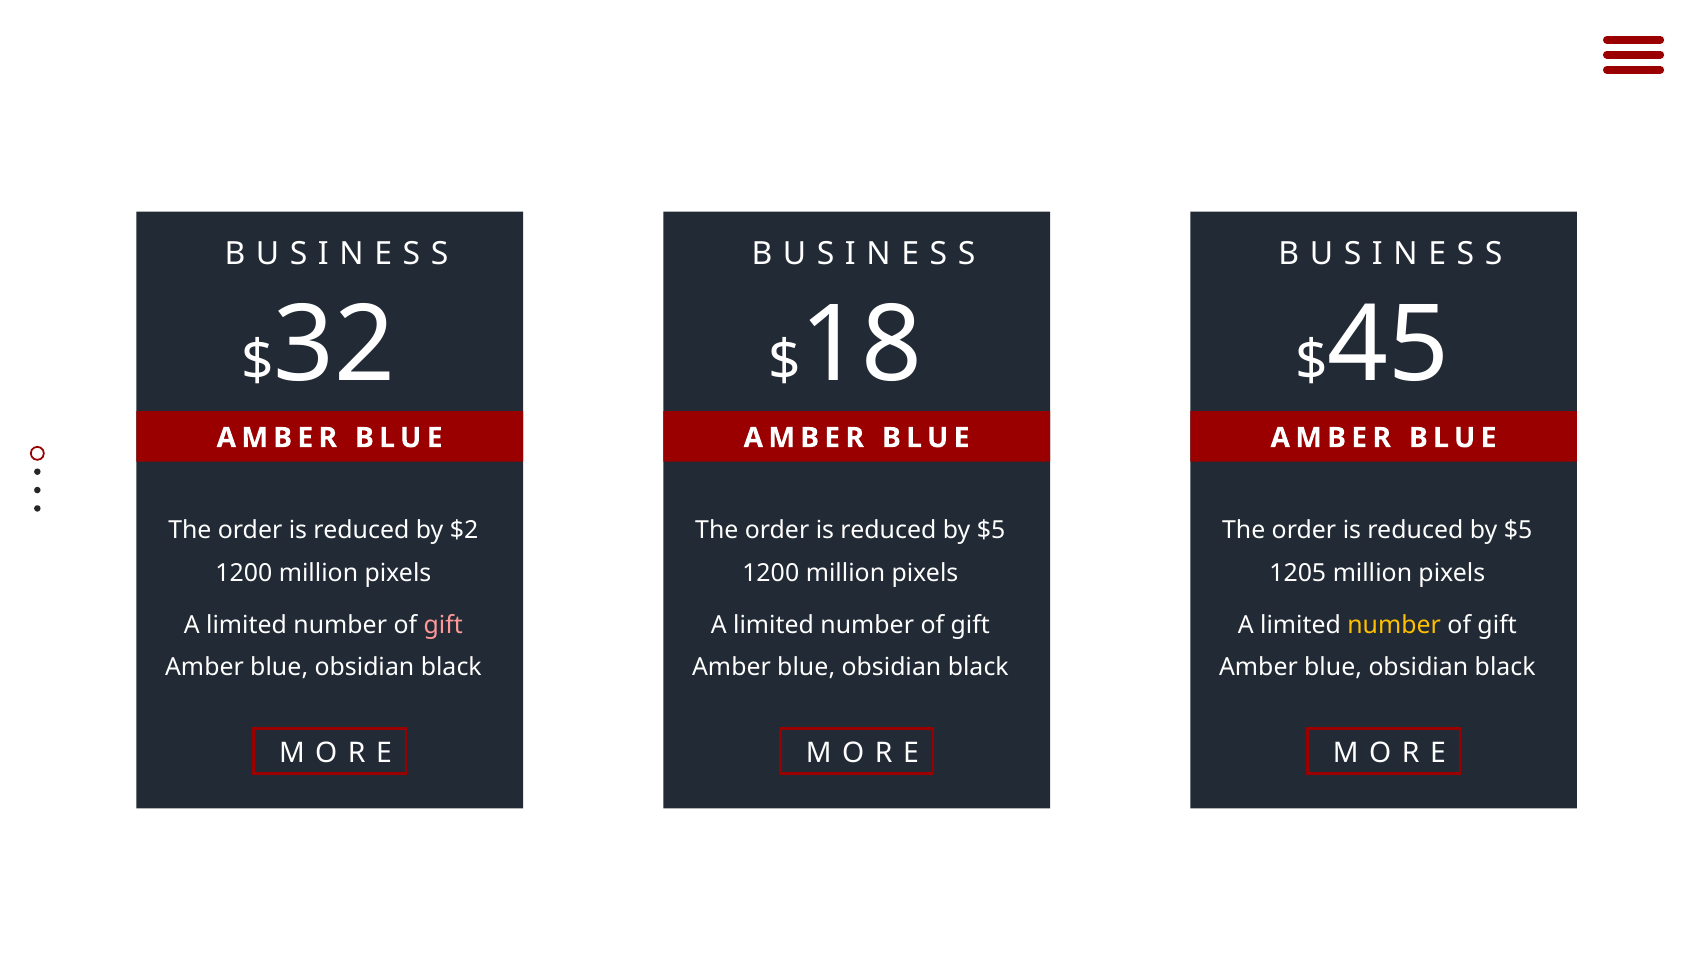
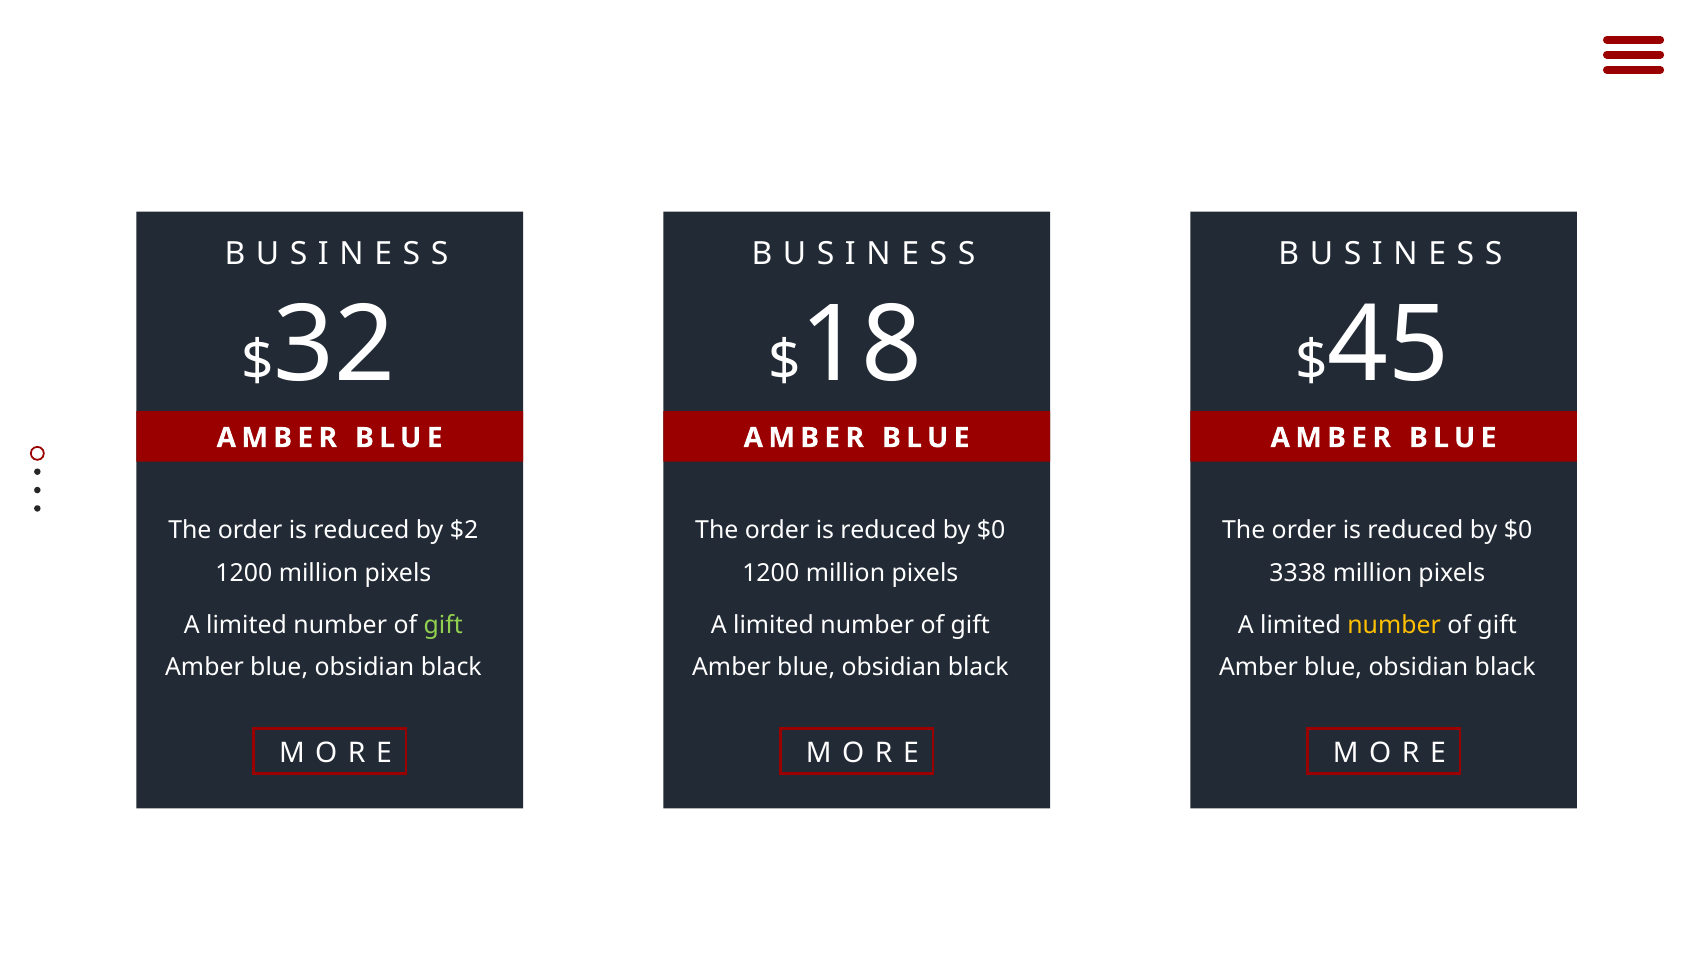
$5: $5 -> $0 (991, 530)
$5: $5 -> $0 (1518, 530)
1205: 1205 -> 3338 (1298, 574)
gift colour: pink -> light green (443, 626)
